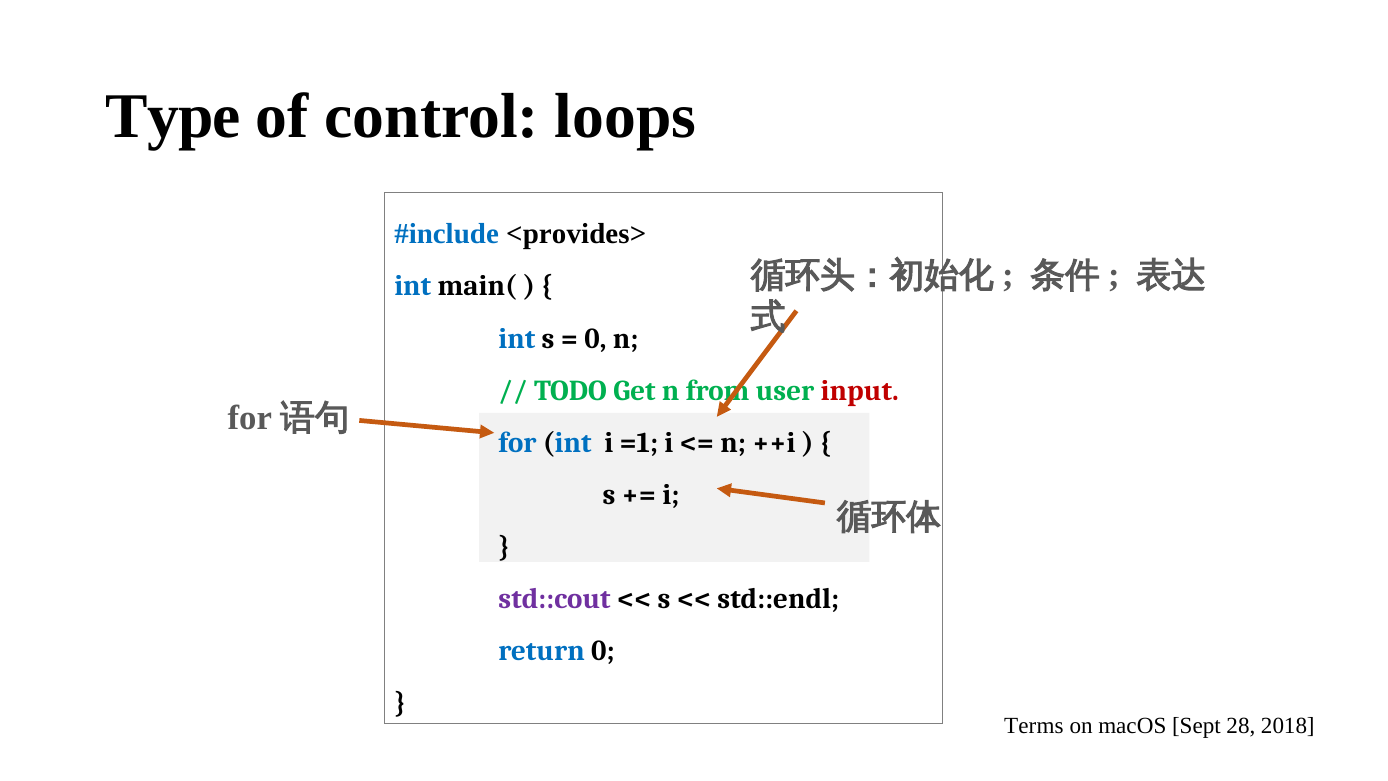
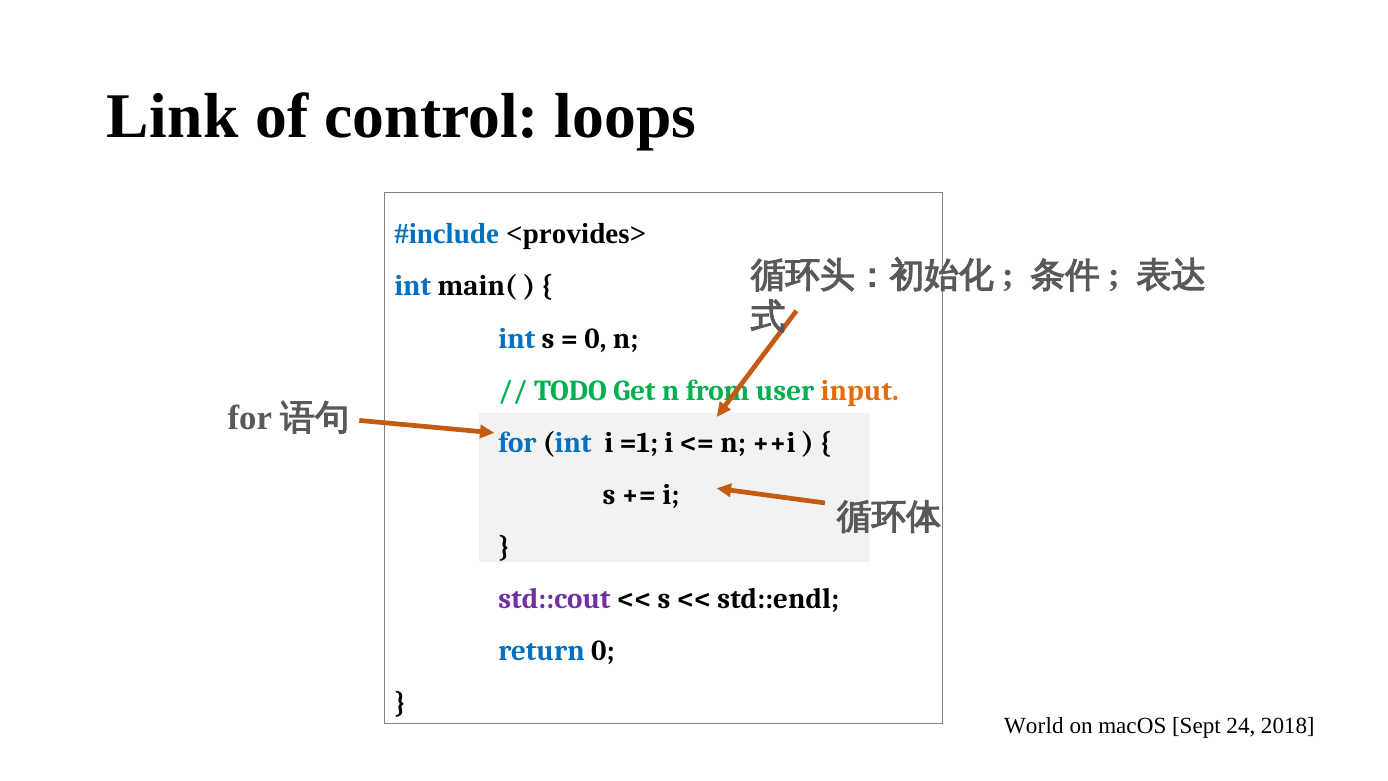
Type: Type -> Link (173, 117)
input colour: red -> orange (860, 390)
Terms: Terms -> World (1034, 725)
28: 28 -> 24 (1241, 725)
